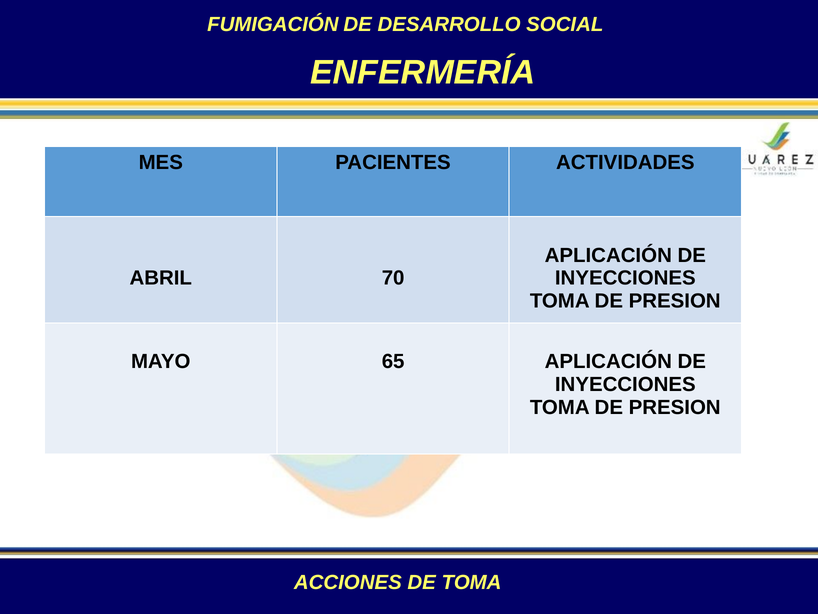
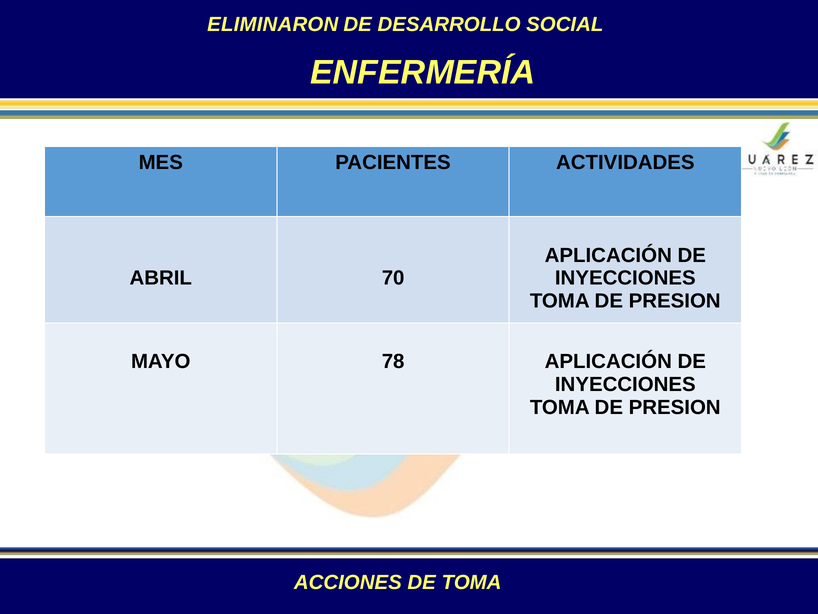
FUMIGACIÓN: FUMIGACIÓN -> ELIMINARON (273, 25)
65: 65 -> 78 (393, 361)
